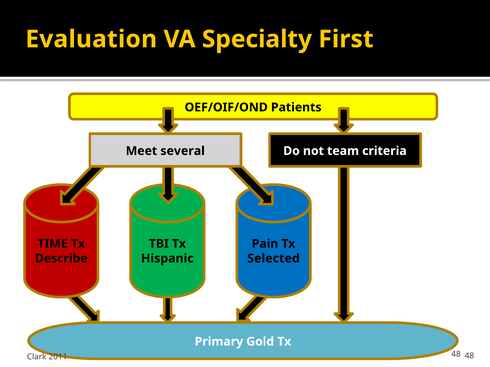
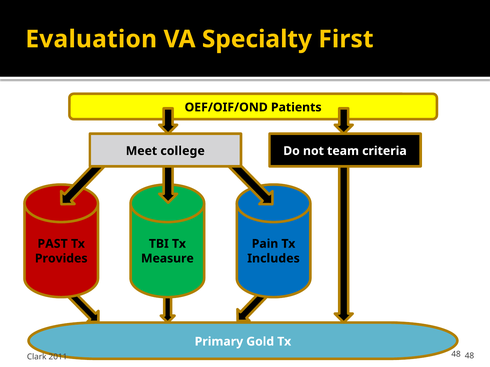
several: several -> college (183, 151)
TIME: TIME -> PAST (53, 244)
Describe: Describe -> Provides (61, 259)
Hispanic: Hispanic -> Measure (167, 259)
Selected: Selected -> Includes (274, 259)
